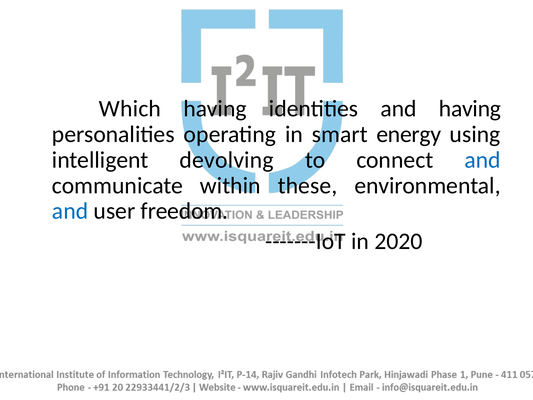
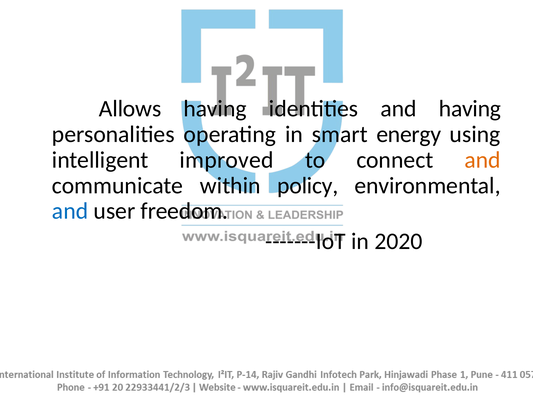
Which: Which -> Allows (130, 109)
devolving: devolving -> improved (227, 160)
and colour: blue -> orange (483, 160)
these: these -> policy (308, 185)
